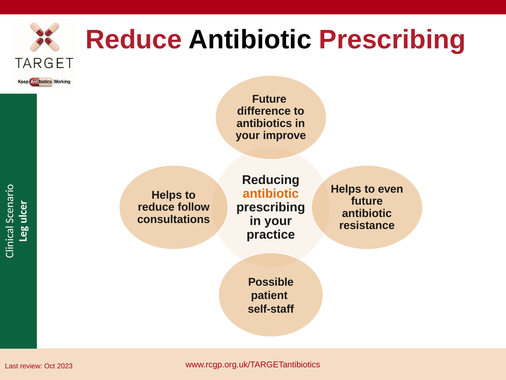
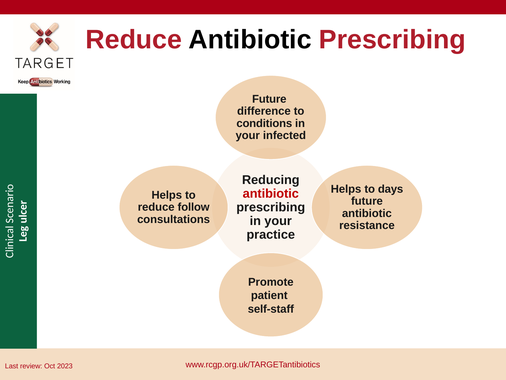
antibiotics: antibiotics -> conditions (264, 123)
improve: improve -> infected (284, 135)
even: even -> days (391, 189)
antibiotic colour: orange -> red (271, 193)
Possible: Possible -> Promote (271, 282)
